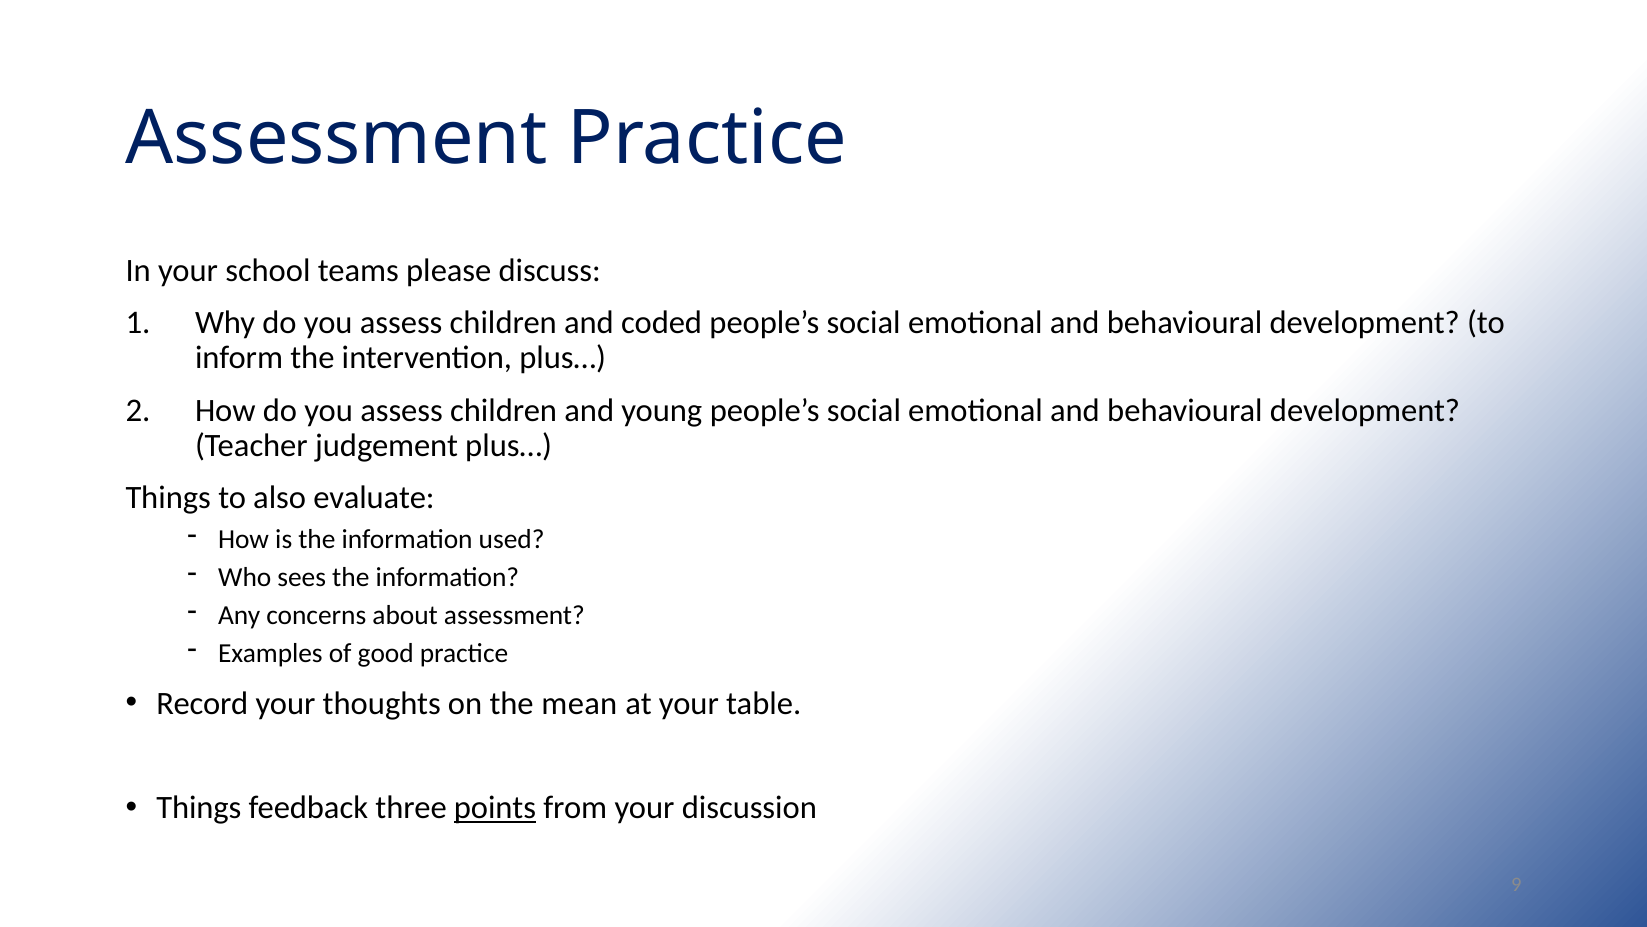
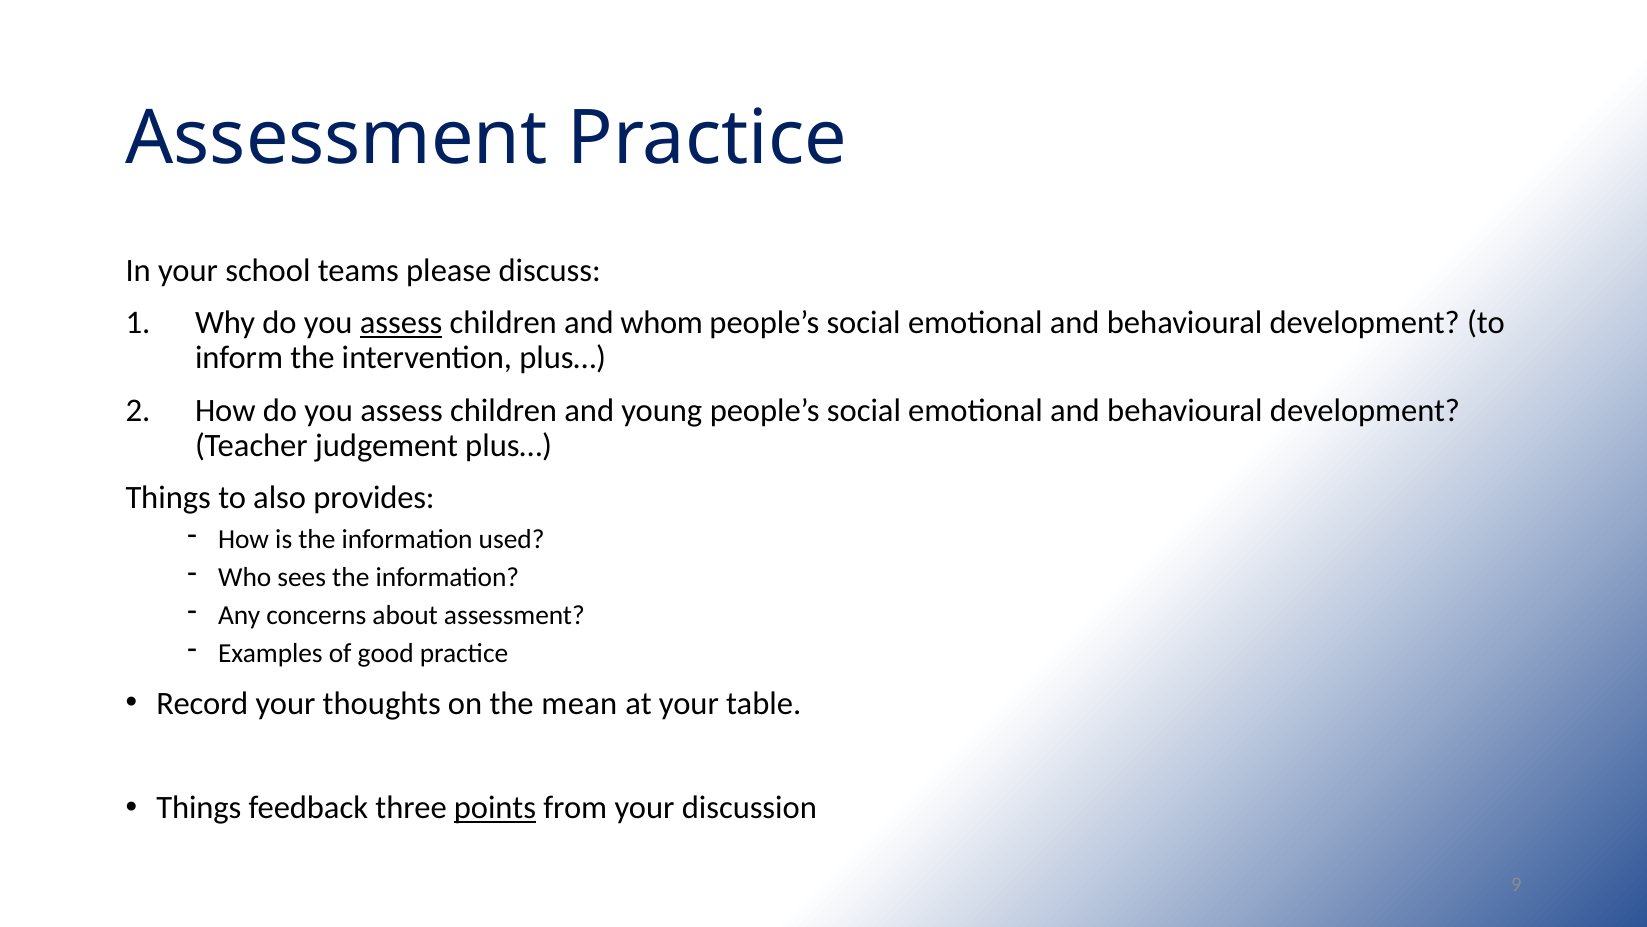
assess underline: none -> present (401, 323)
coded: coded -> whom (662, 323)
evaluate: evaluate -> provides (374, 498)
